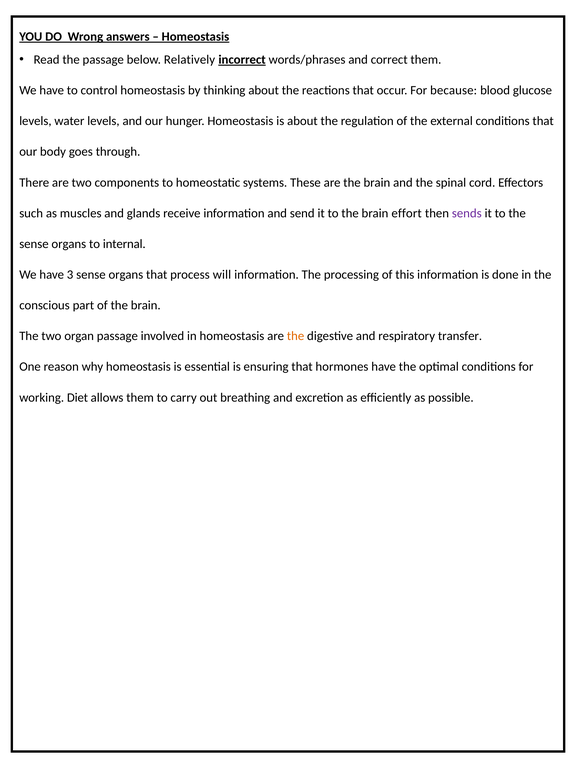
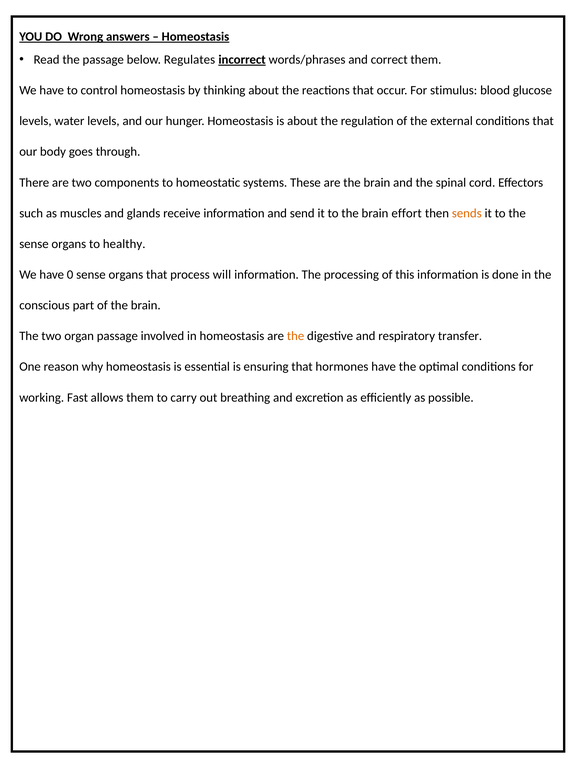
Relatively: Relatively -> Regulates (189, 60)
because: because -> stimulus (454, 90)
sends colour: purple -> orange (467, 213)
internal: internal -> healthy (124, 244)
3: 3 -> 0 (70, 275)
Diet: Diet -> Fast (77, 397)
